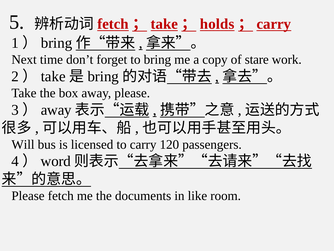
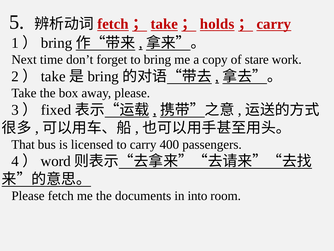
away: away -> fixed (56, 110)
Will: Will -> That (23, 144)
120: 120 -> 400 (169, 144)
like: like -> into (197, 195)
